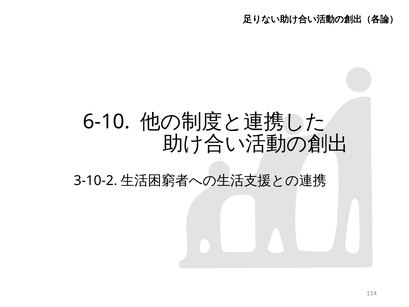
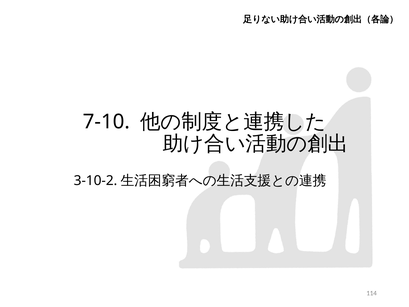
6-10: 6-10 -> 7-10 (106, 122)
